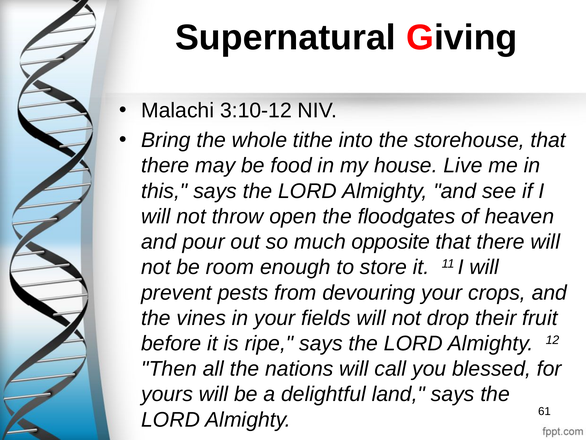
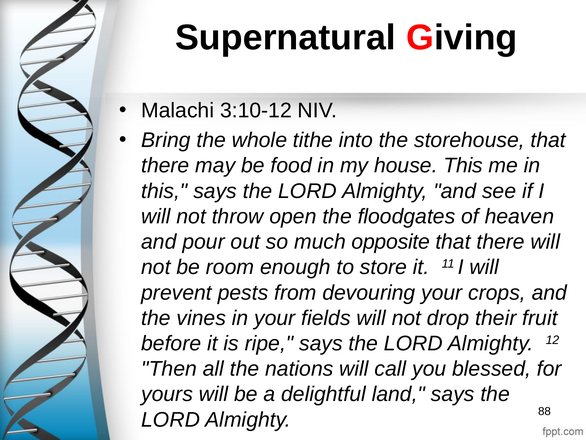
house Live: Live -> This (463, 165)
61: 61 -> 88 (544, 411)
